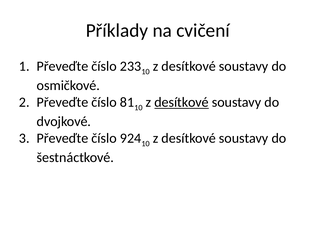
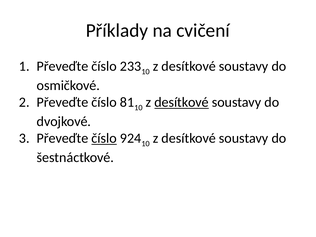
číslo underline: none -> present (104, 138)
